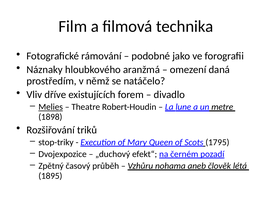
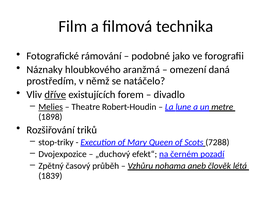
dříve underline: none -> present (55, 95)
1795: 1795 -> 7288 (217, 142)
1895: 1895 -> 1839 (50, 176)
